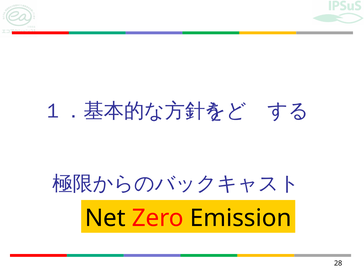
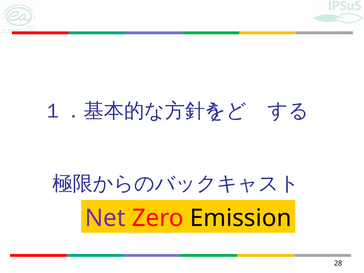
Net colour: black -> purple (105, 218)
